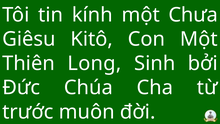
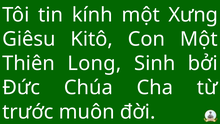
Chưa: Chưa -> Xưng (193, 15)
